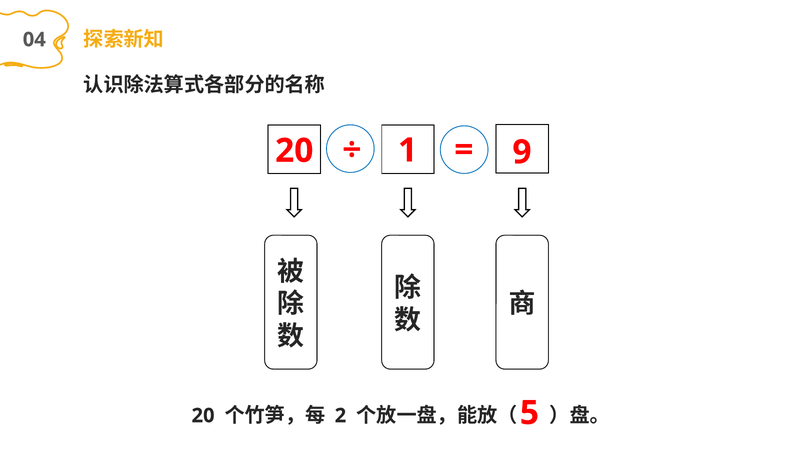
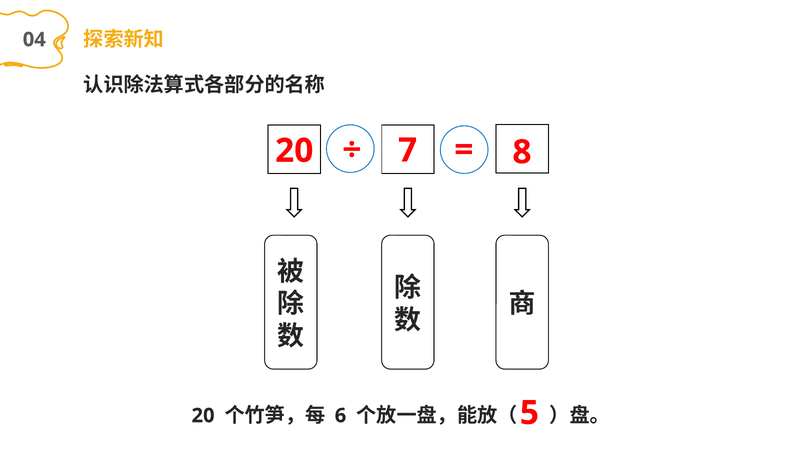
1: 1 -> 7 (408, 150)
9: 9 -> 8 (522, 152)
2: 2 -> 6 (340, 416)
